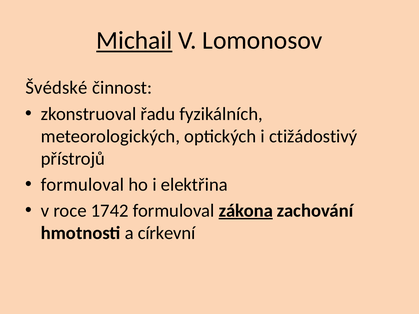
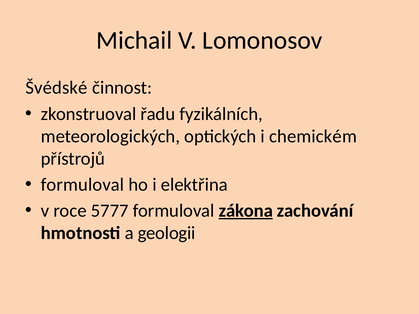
Michail underline: present -> none (134, 41)
ctižádostivý: ctižádostivý -> chemickém (313, 136)
1742: 1742 -> 5777 (110, 211)
církevní: církevní -> geologii (167, 233)
